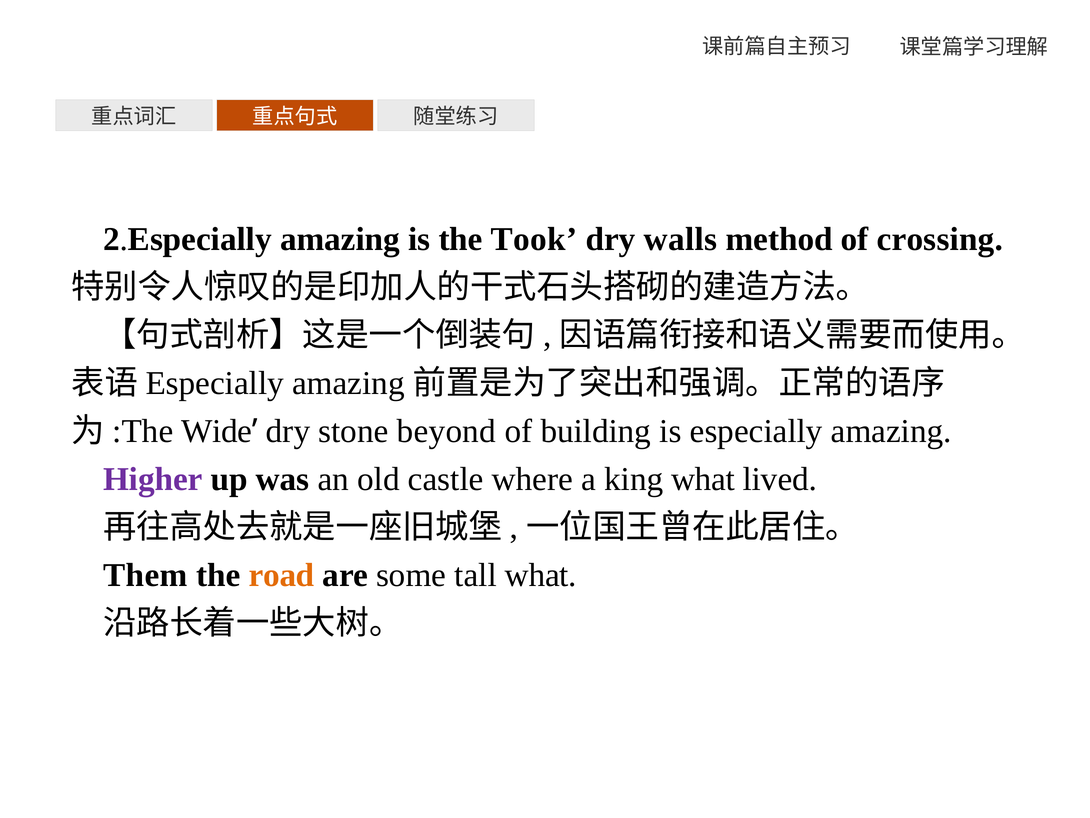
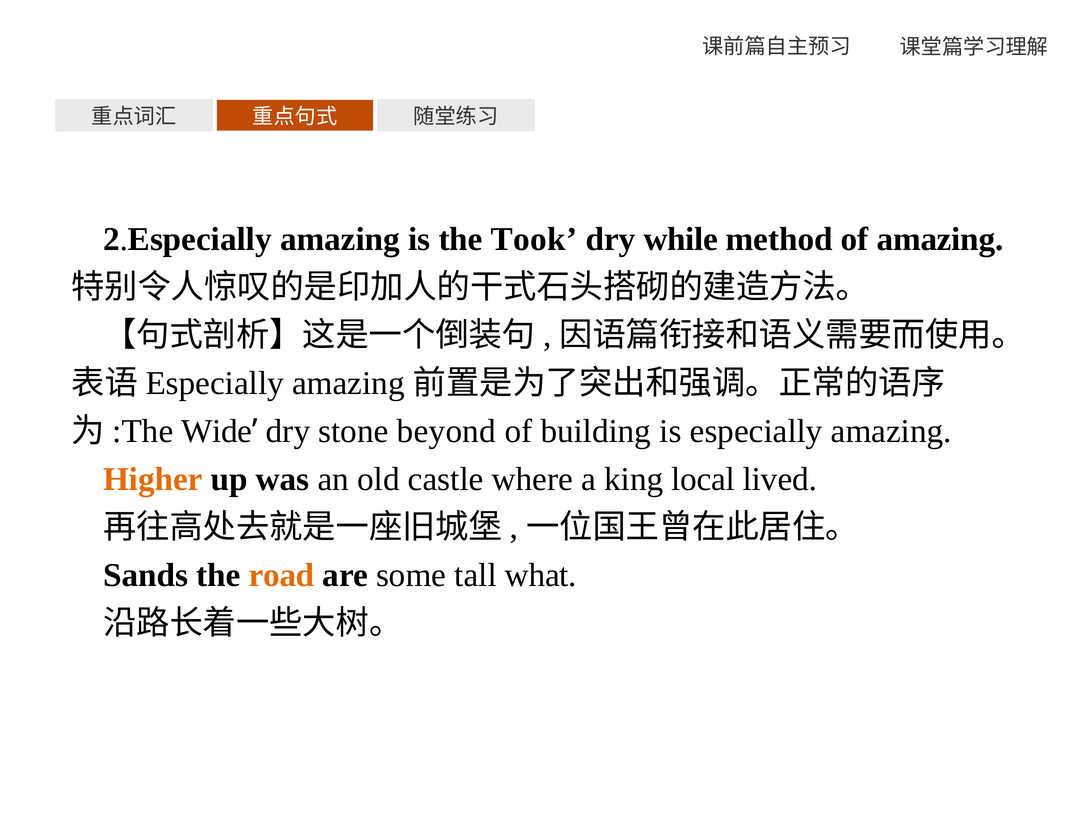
walls: walls -> while (681, 239)
of crossing: crossing -> amazing (940, 239)
Higher colour: purple -> orange (153, 479)
king what: what -> local (703, 479)
Them: Them -> Sands (146, 575)
